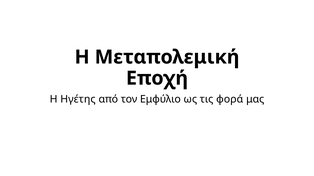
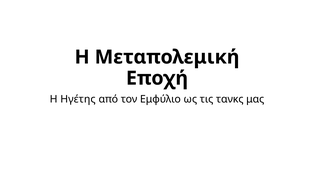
φορά: φορά -> τανκς (230, 100)
